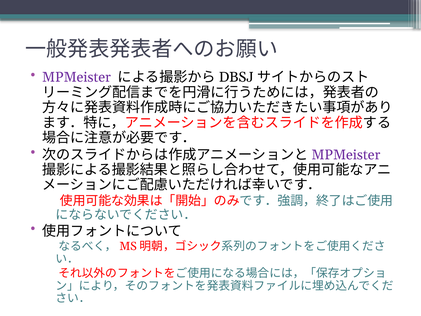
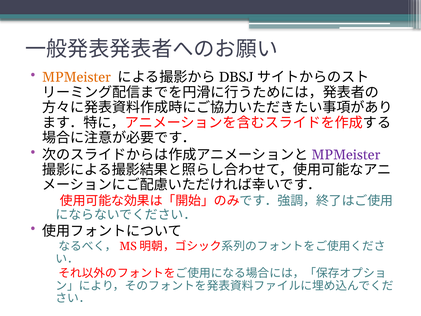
MPMeister colour: purple -> orange (76, 77)
